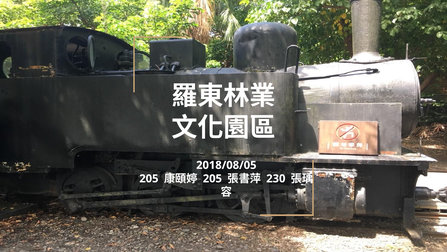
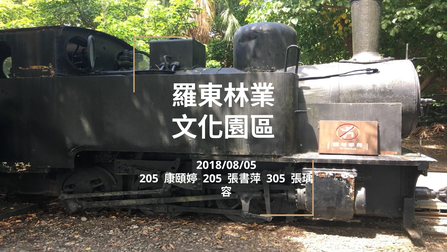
230: 230 -> 305 (276, 178)
